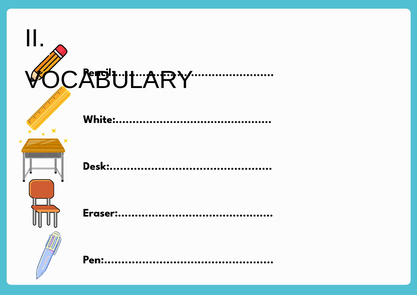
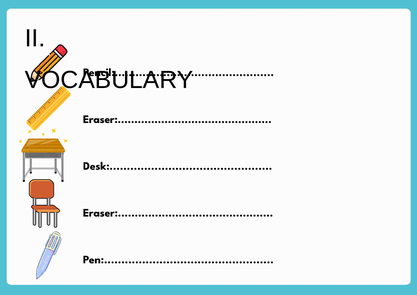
White: White -> Eraser (177, 119)
